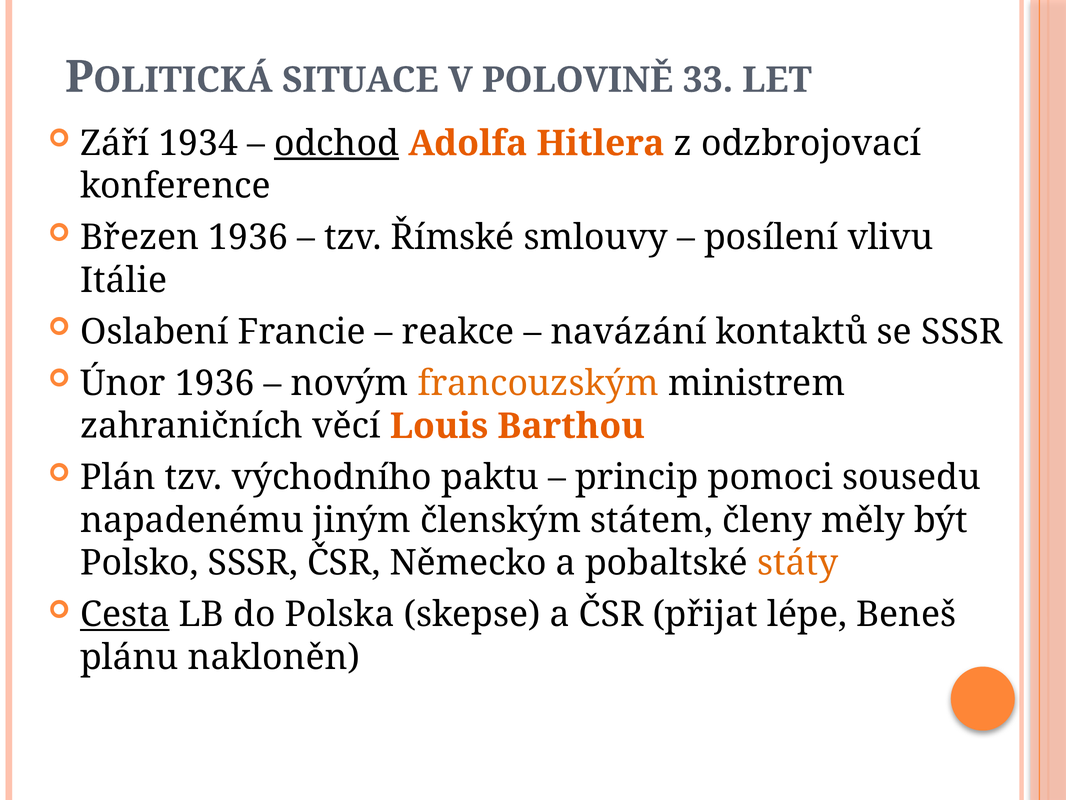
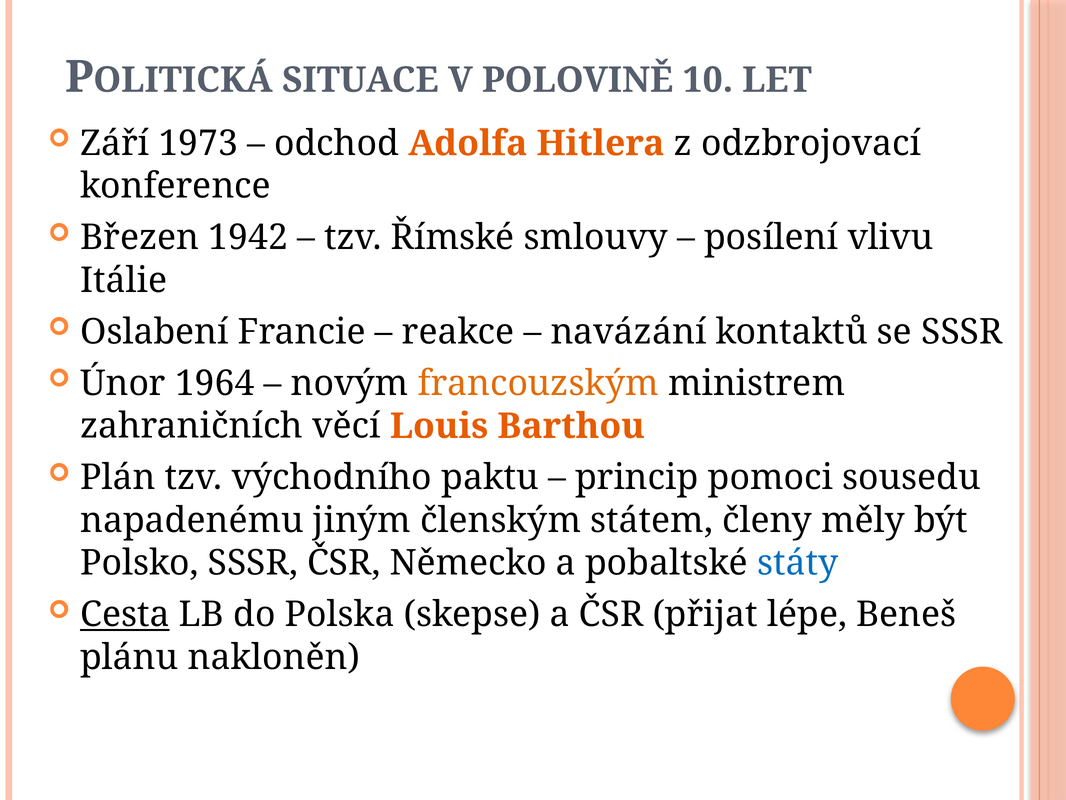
33: 33 -> 10 (708, 80)
1934: 1934 -> 1973 (198, 143)
odchod underline: present -> none (337, 143)
Březen 1936: 1936 -> 1942 (248, 238)
Únor 1936: 1936 -> 1964 (215, 383)
státy colour: orange -> blue (798, 563)
